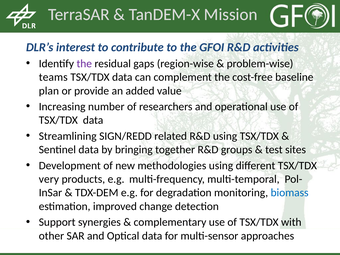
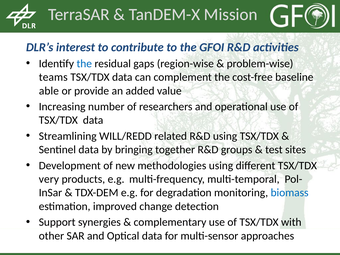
the colour: purple -> blue (84, 64)
plan: plan -> able (49, 91)
SIGN/REDD: SIGN/REDD -> WILL/REDD (125, 136)
